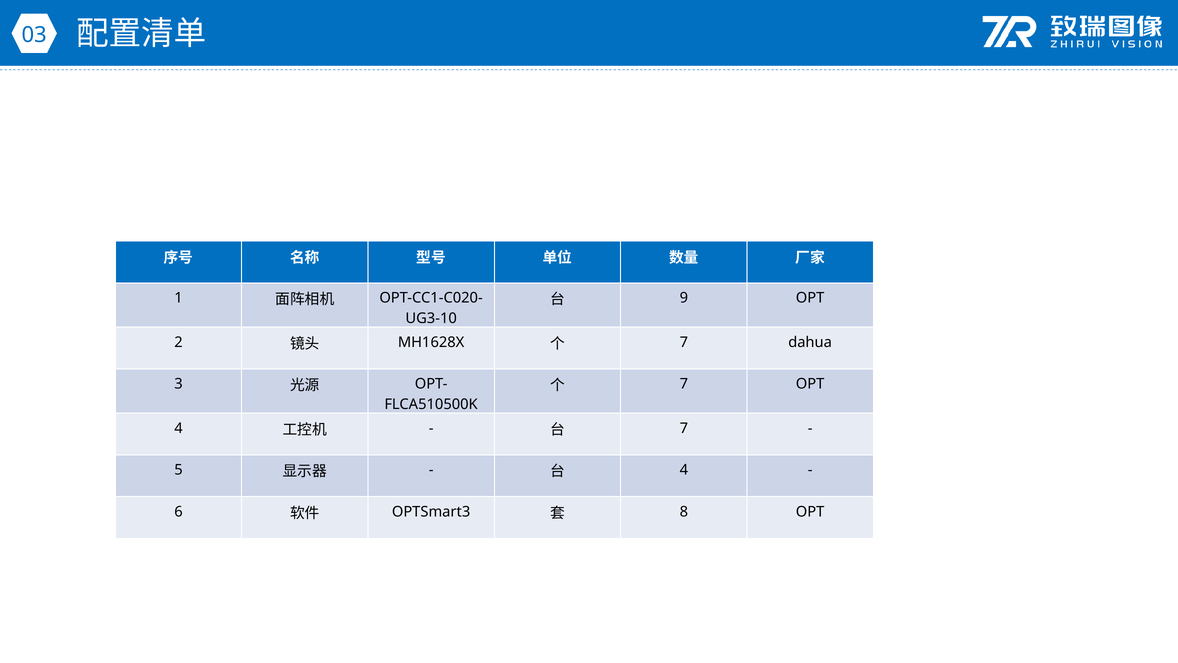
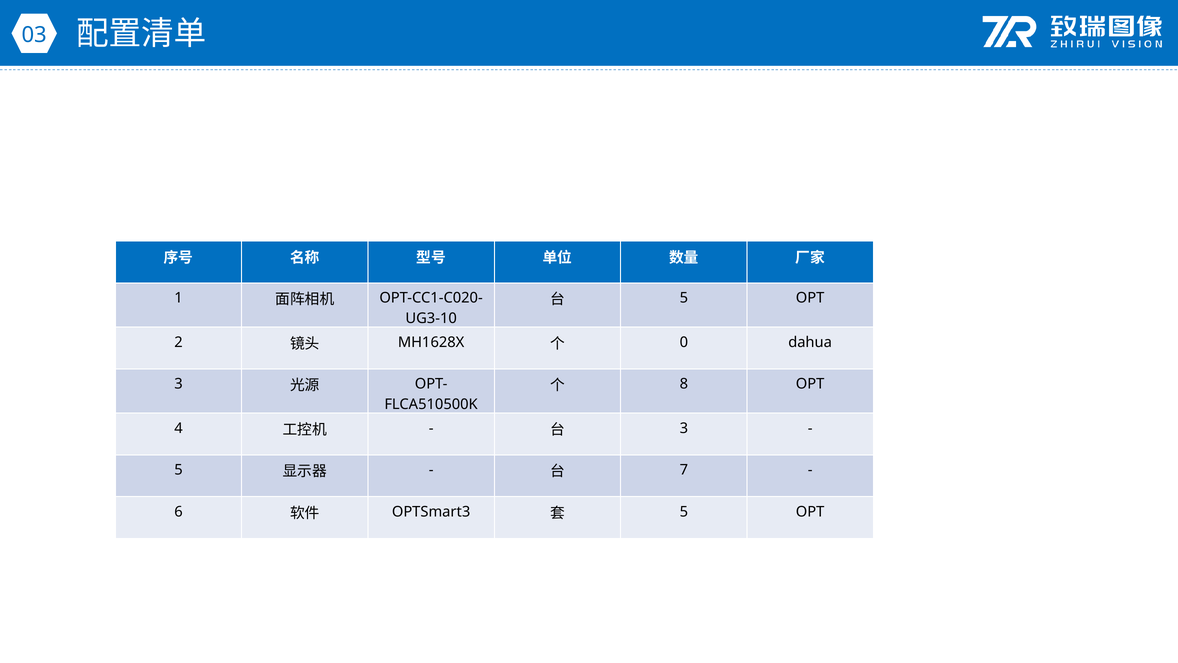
9: 9 -> 5 (684, 298)
7: 7 -> 0 (684, 342)
7: 7 -> 8 (684, 384)
7: 7 -> 3 (684, 428)
4: 4 -> 7 (684, 470)
8: 8 -> 5 (684, 512)
